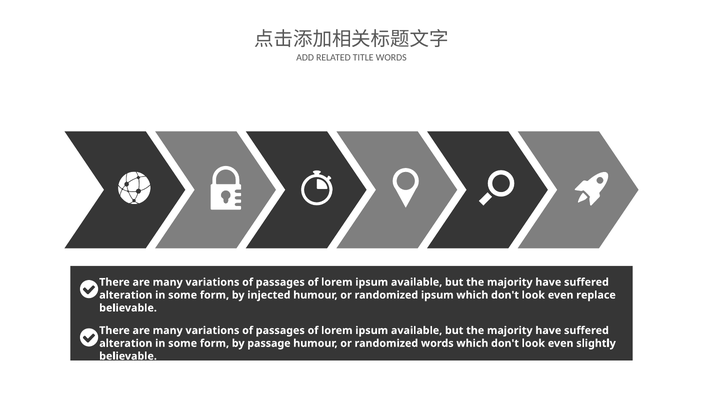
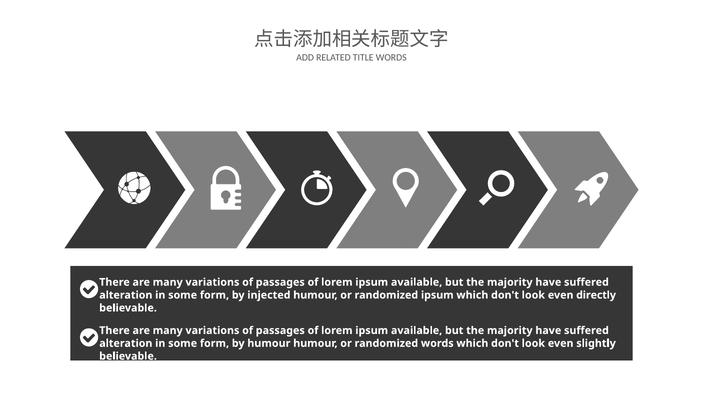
replace: replace -> directly (596, 295)
by passage: passage -> humour (269, 344)
